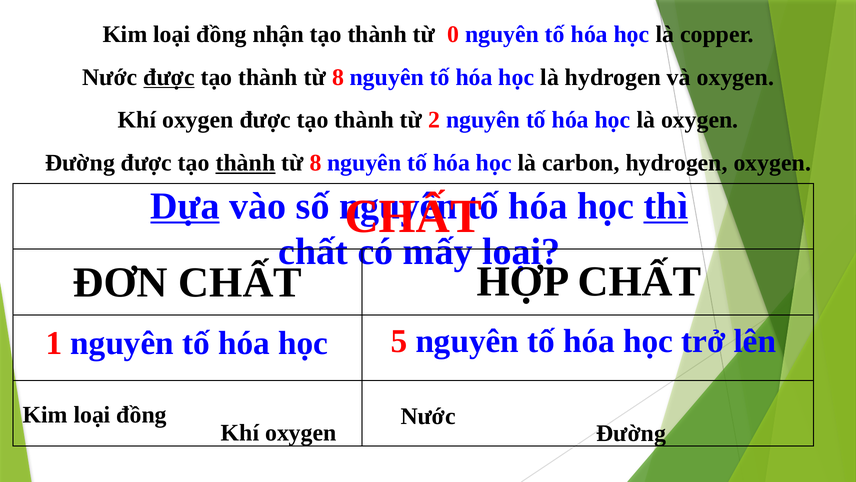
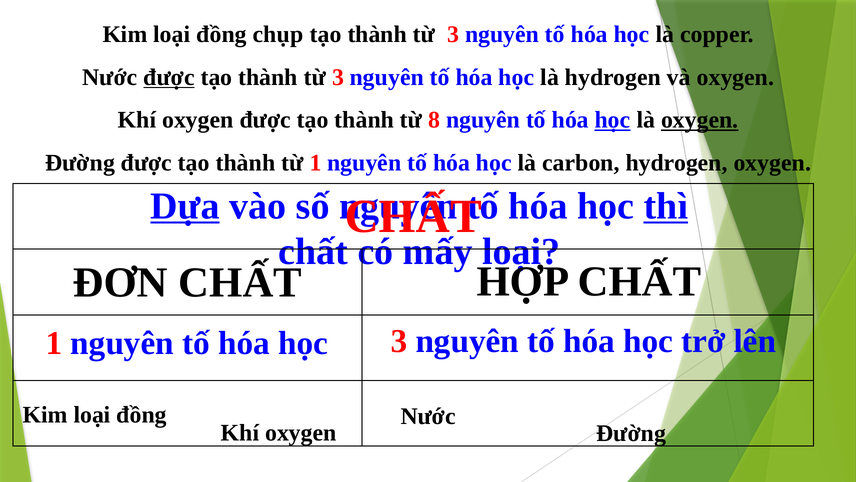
nhận: nhận -> chụp (278, 34)
0: 0 -> 3 (453, 34)
8: 8 -> 3 (338, 77)
2: 2 -> 8 (434, 120)
học underline: none -> present (613, 120)
oxygen underline: none -> present (700, 120)
thành underline: present -> none (246, 163)
8: 8 -> 1 (316, 163)
học 5: 5 -> 3 (399, 341)
